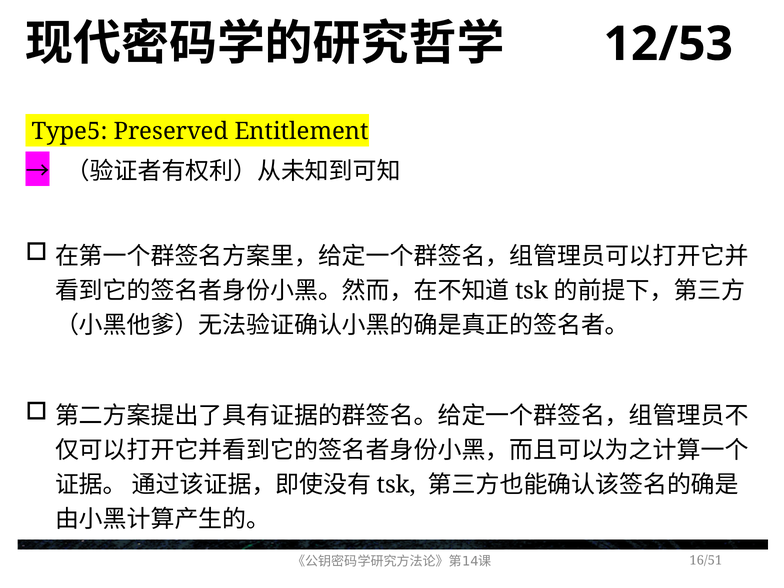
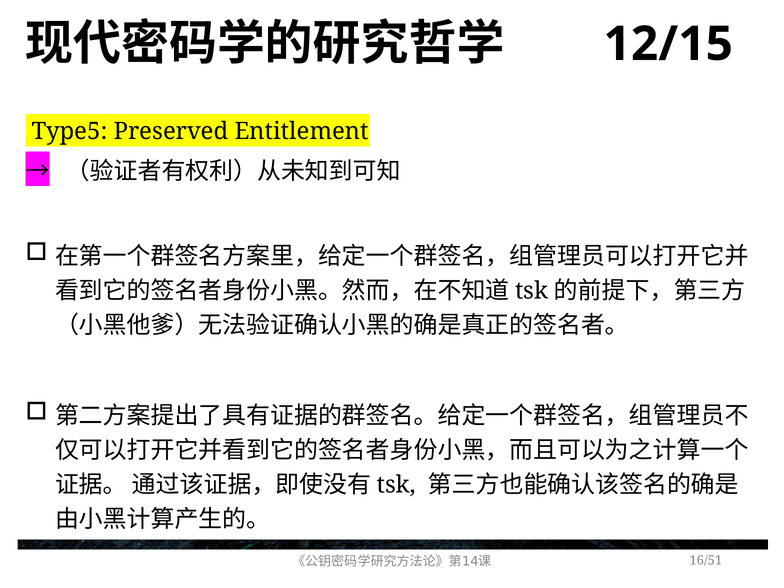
12/53: 12/53 -> 12/15 (668, 44)
